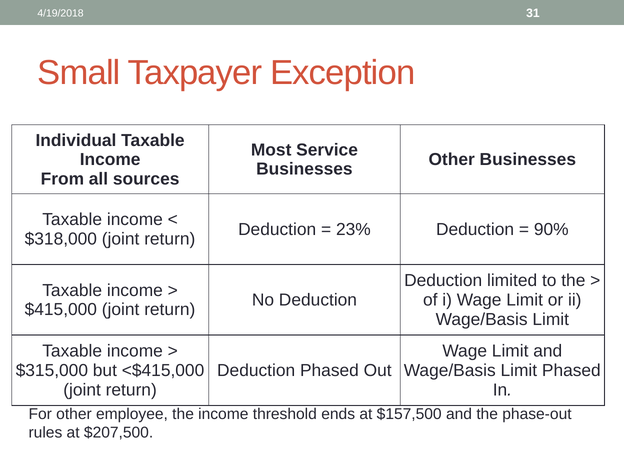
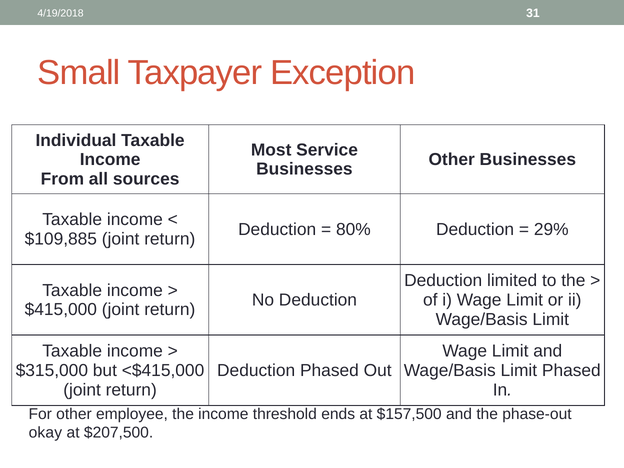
23%: 23% -> 80% (353, 229)
90%: 90% -> 29% (551, 229)
$318,000: $318,000 -> $109,885 (61, 239)
rules: rules -> okay (45, 433)
